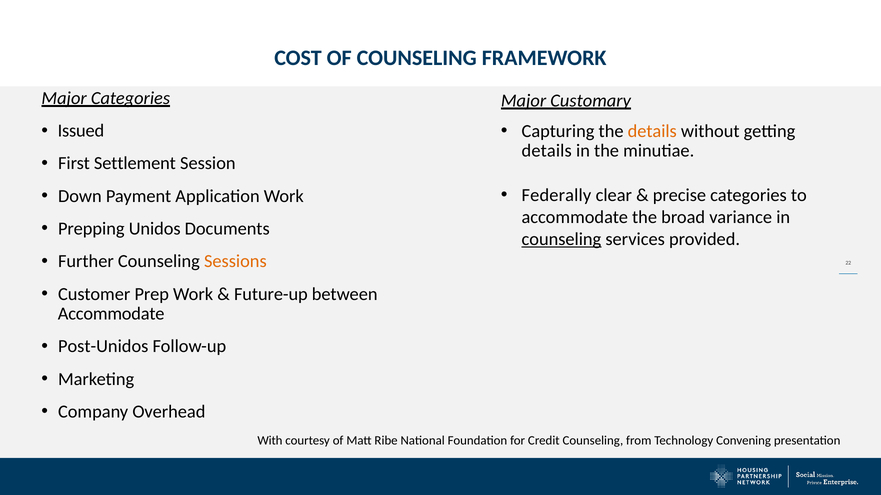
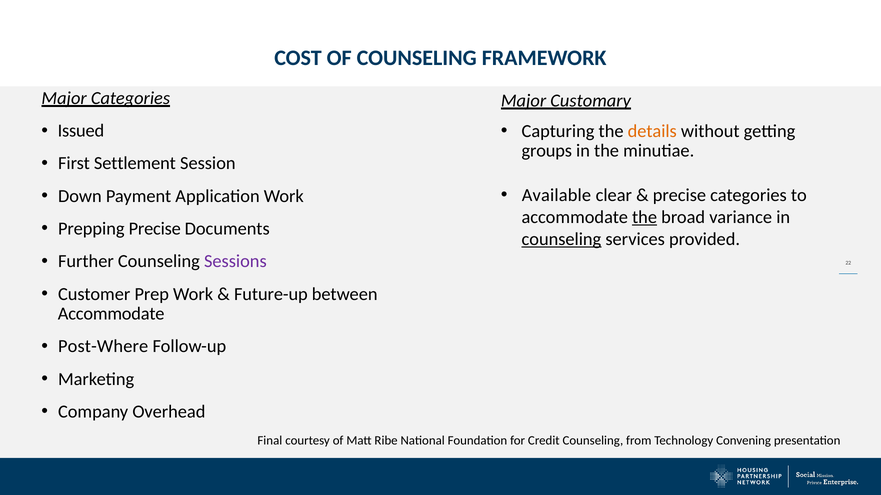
details: details -> groups (547, 151)
Federally: Federally -> Available (556, 195)
the underline: none -> present (645, 217)
Prepping Unidos: Unidos -> Precise (155, 229)
Sessions colour: orange -> purple (235, 262)
Post-Unidos: Post-Unidos -> Post-Where (103, 347)
With: With -> Final (270, 441)
